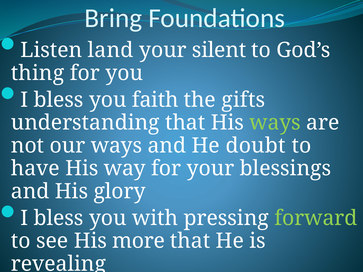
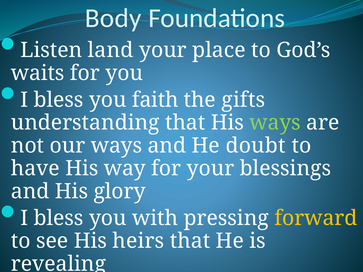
Bring: Bring -> Body (113, 18)
silent: silent -> place (219, 50)
thing: thing -> waits (38, 73)
forward colour: light green -> yellow (316, 218)
more: more -> heirs (138, 241)
